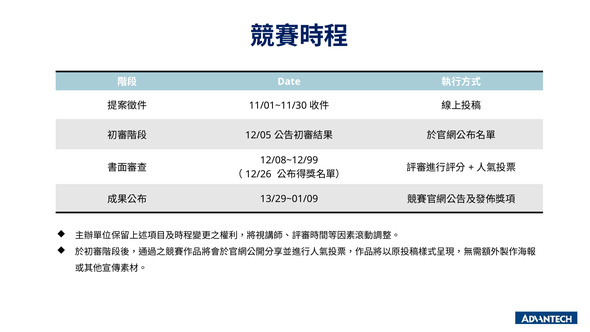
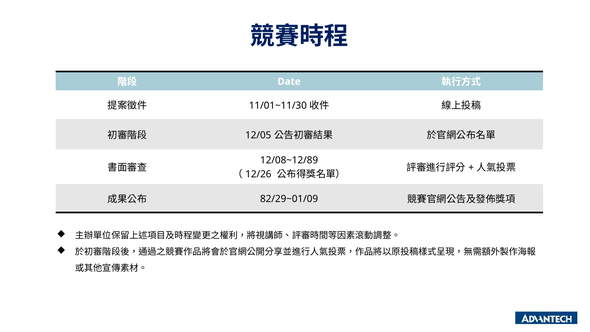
12/08~12/99: 12/08~12/99 -> 12/08~12/89 (289, 160)
13/29~01/09: 13/29~01/09 -> 82/29~01/09 (289, 199)
